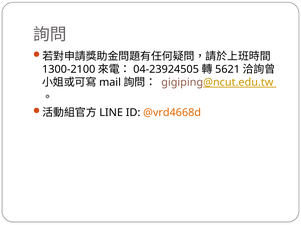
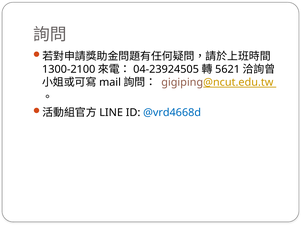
@vrd4668d colour: orange -> blue (172, 113)
